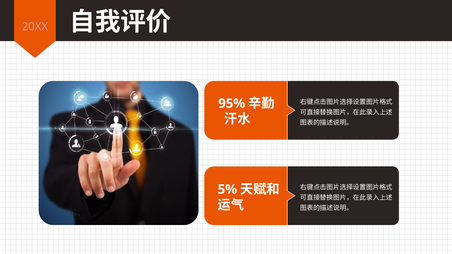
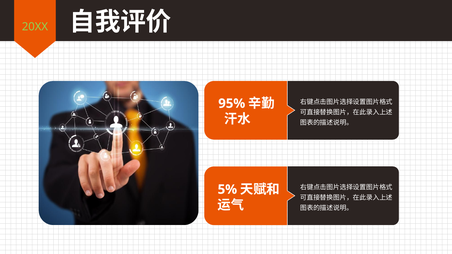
20XX colour: pink -> light green (35, 27)
